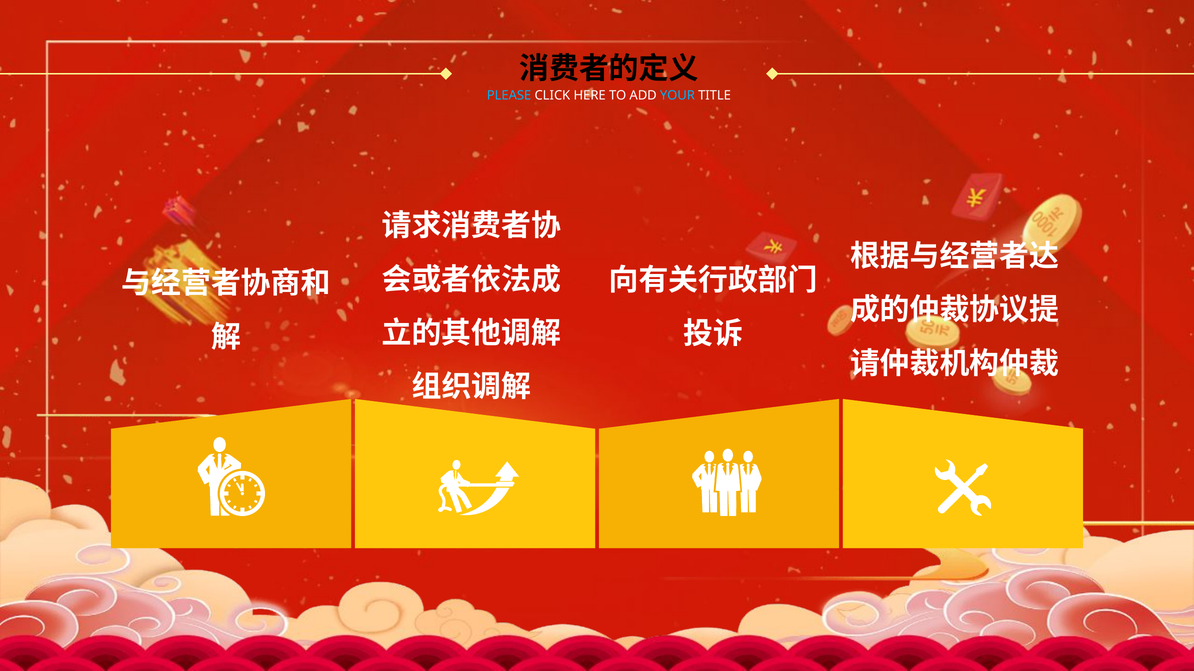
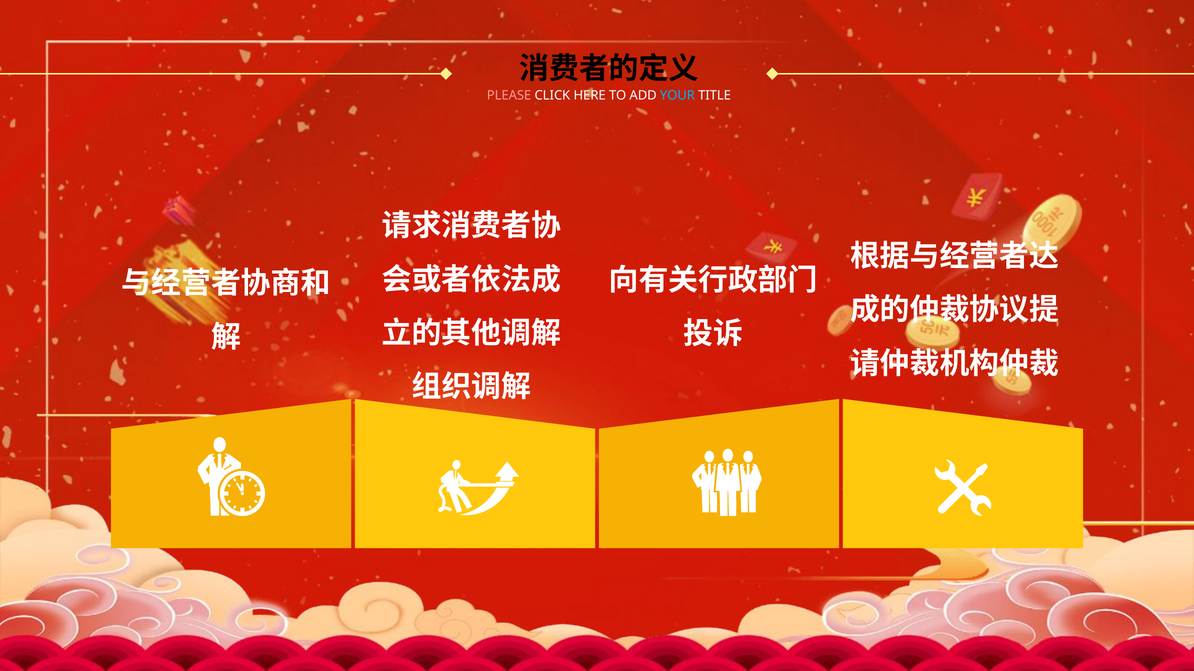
PLEASE colour: light blue -> pink (509, 95)
